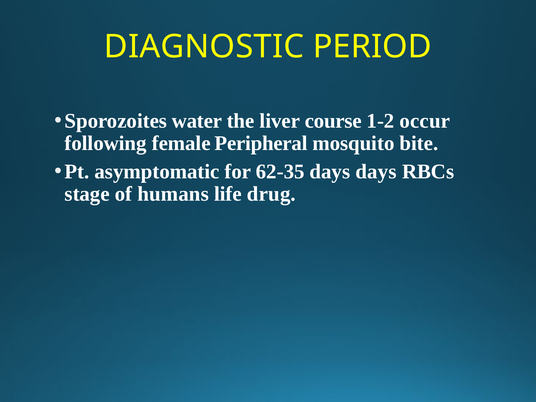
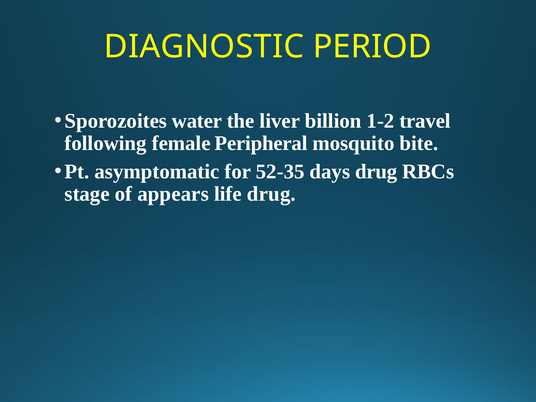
course: course -> billion (333, 121)
occur: occur -> travel (425, 121)
62-35: 62-35 -> 52-35 (280, 171)
days days: days -> drug (376, 171)
humans: humans -> appears (173, 194)
